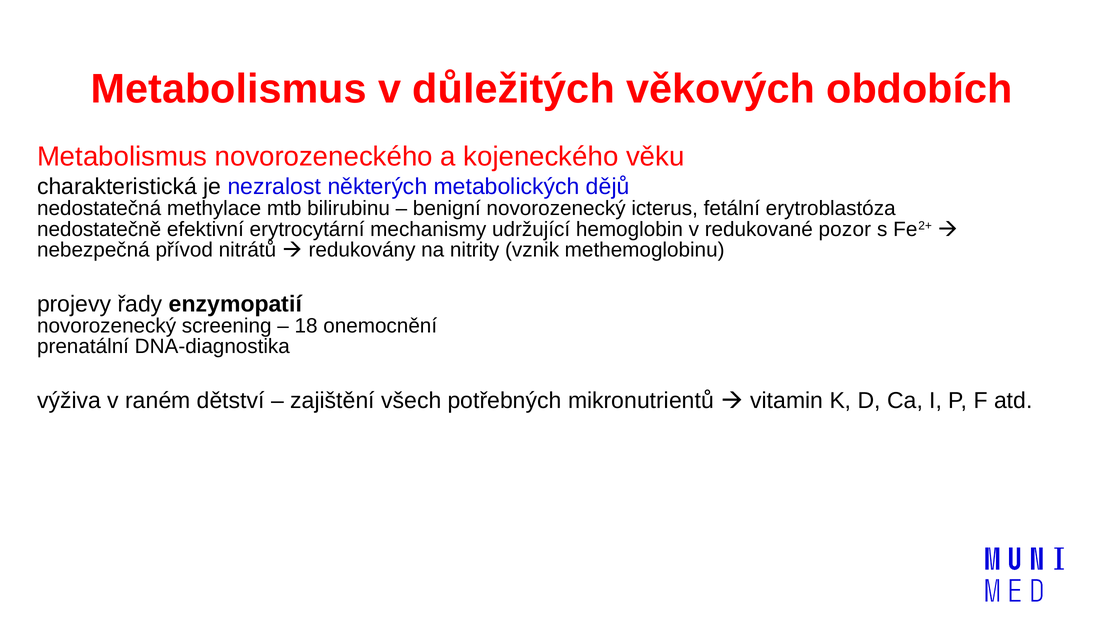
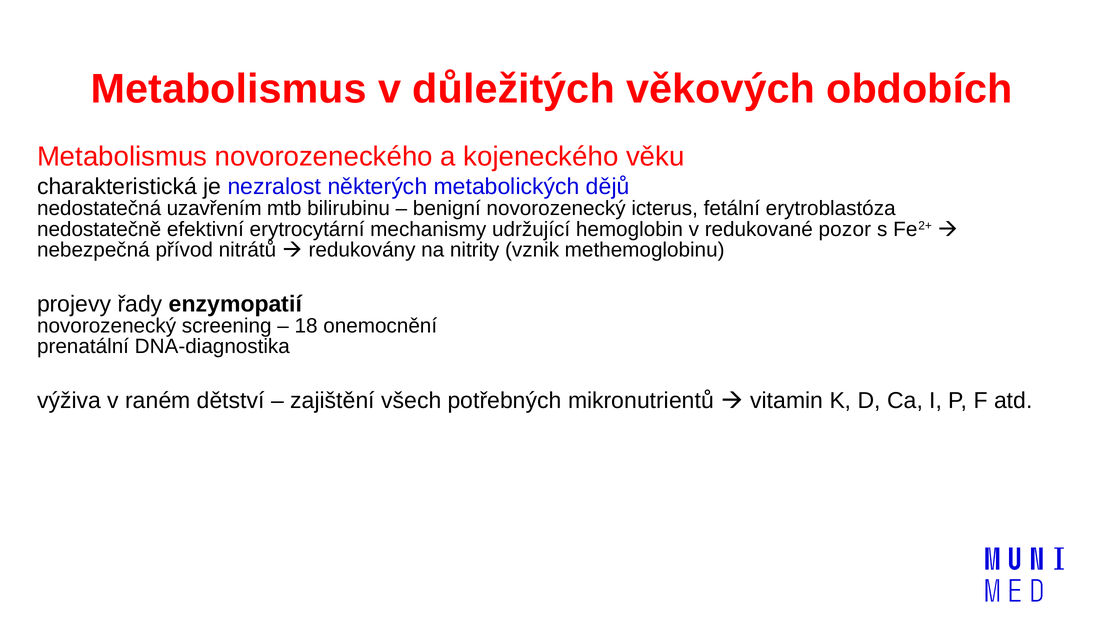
methylace: methylace -> uzavřením (214, 209)
